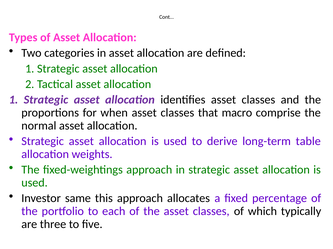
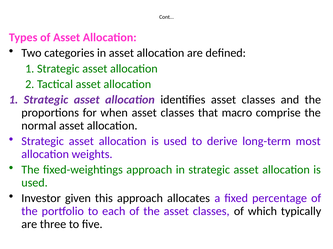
table: table -> most (308, 142)
same: same -> given (78, 199)
